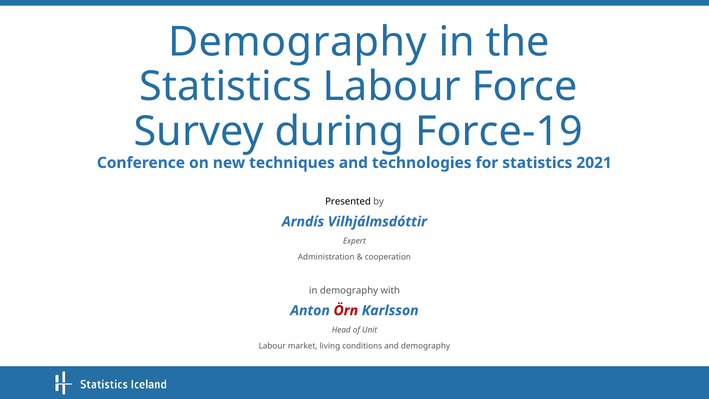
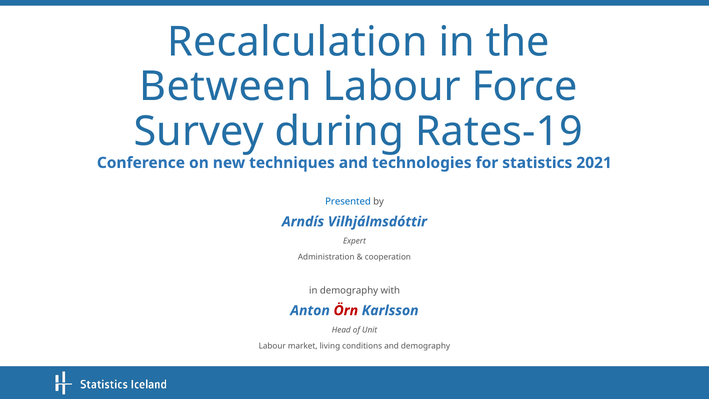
Demography: Demography -> Recalculation (298, 42)
Statistics: Statistics -> Between (226, 87)
Force-19: Force-19 -> Rates-19 (499, 131)
Presented colour: black -> blue (348, 201)
